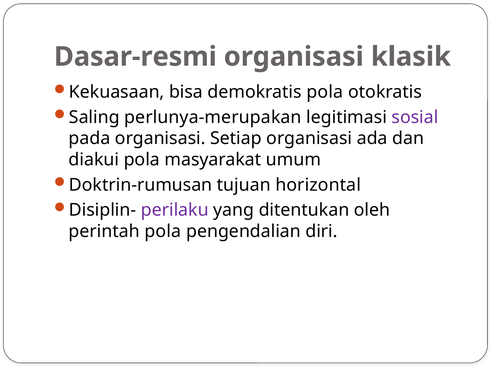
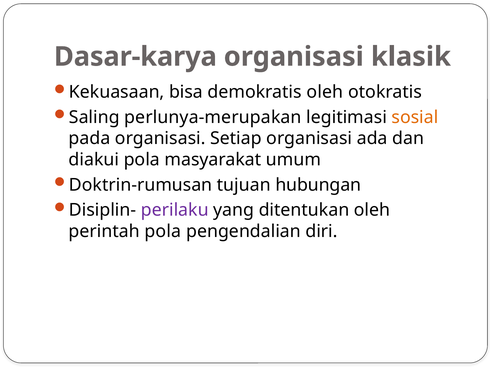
Dasar-resmi: Dasar-resmi -> Dasar-karya (135, 57)
demokratis pola: pola -> oleh (325, 92)
sosial colour: purple -> orange (415, 117)
horizontal: horizontal -> hubungan (318, 185)
